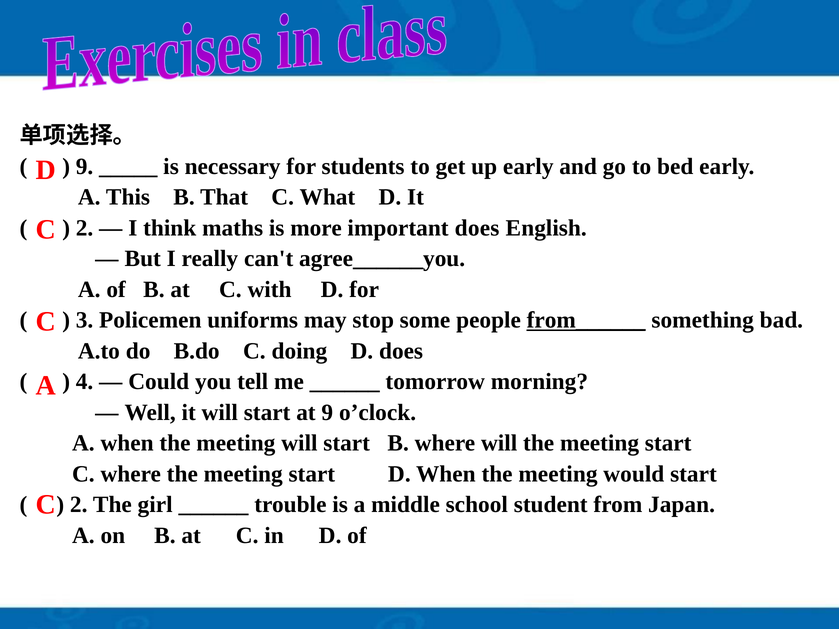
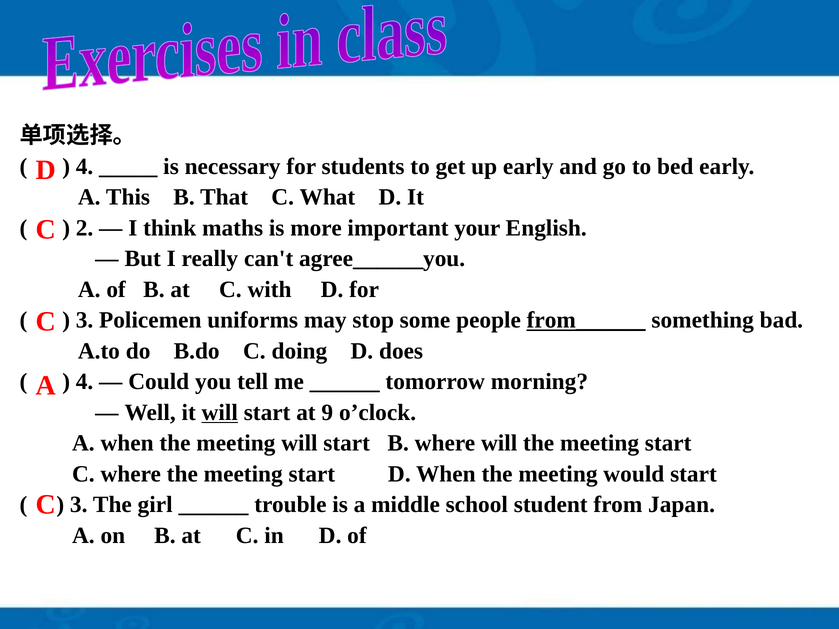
9: 9 -> 4 (85, 167)
important does: does -> your (477, 228)
will underline: none -> present (220, 413)
2: 2 -> 3 (79, 505)
